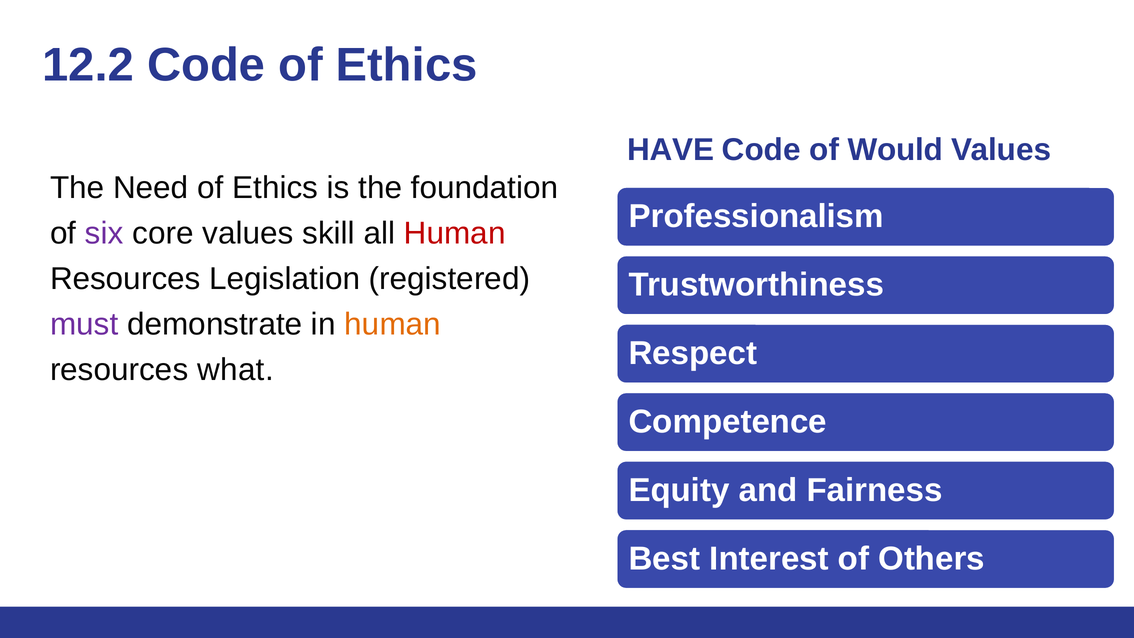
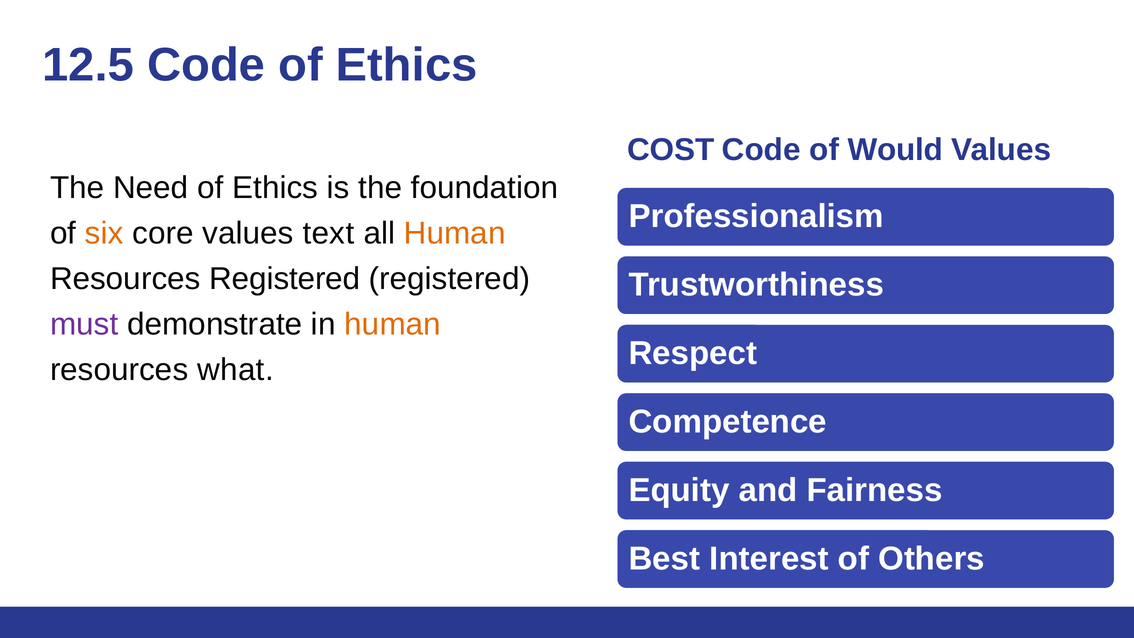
12.2: 12.2 -> 12.5 (88, 65)
HAVE: HAVE -> COST (671, 150)
six colour: purple -> orange (104, 233)
skill: skill -> text (328, 233)
Human colour: red -> orange (455, 233)
Resources Legislation: Legislation -> Registered (285, 279)
